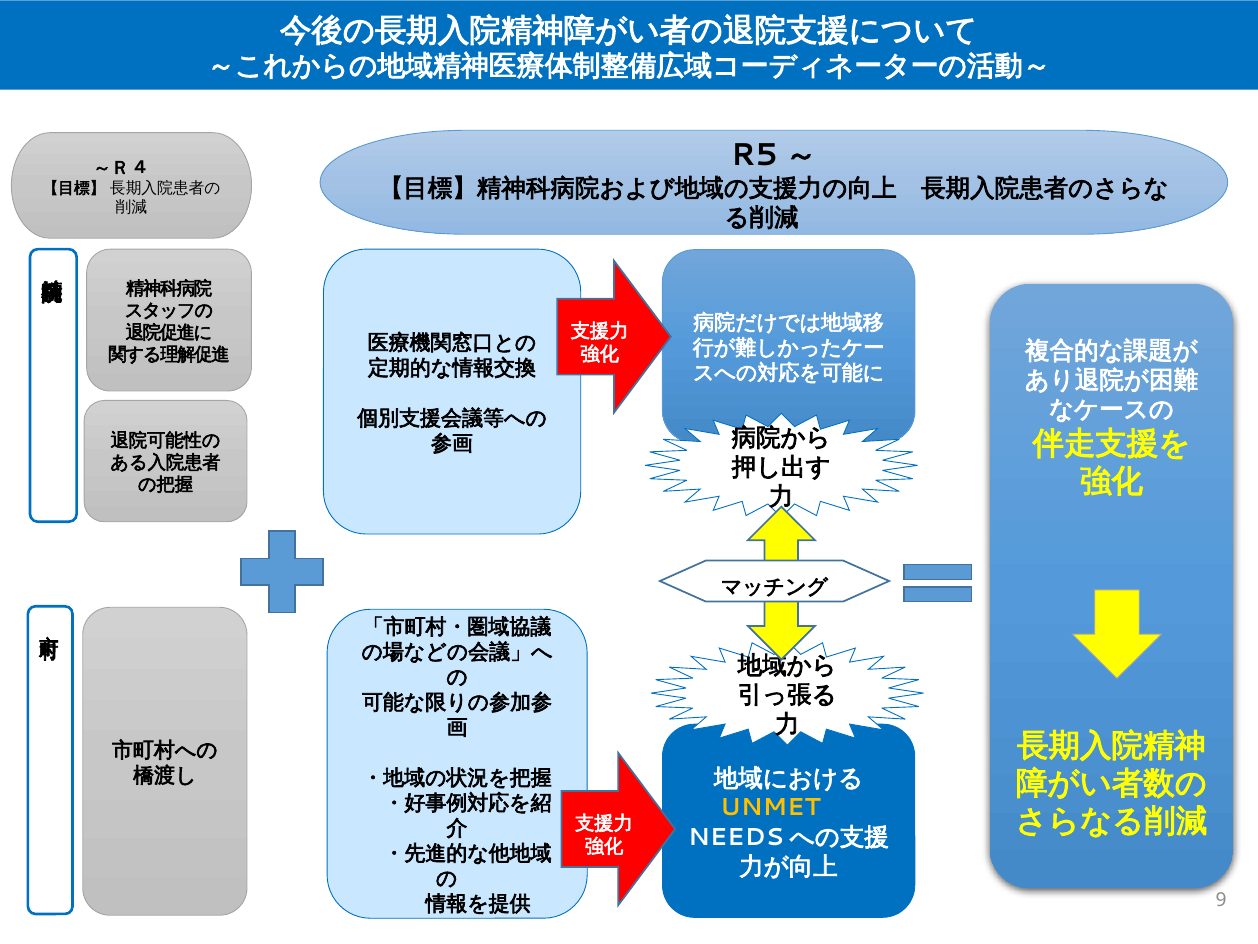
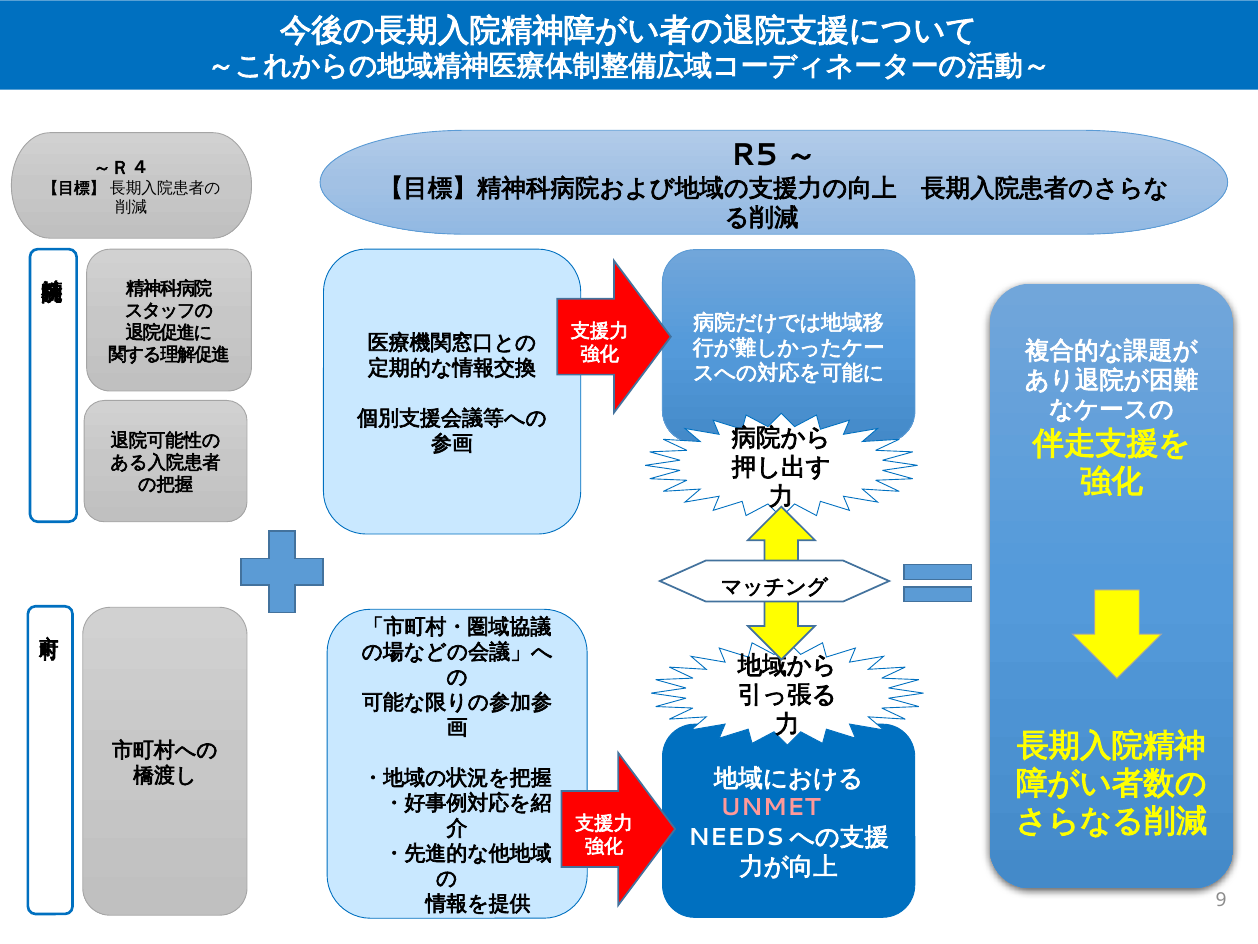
UNMET colour: yellow -> pink (770, 807)
